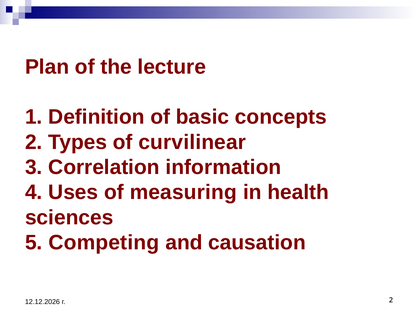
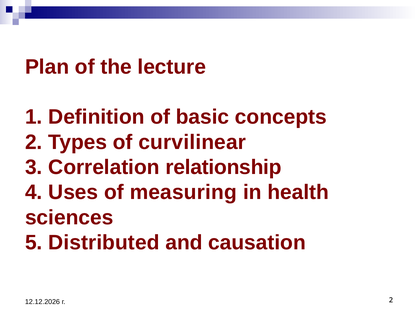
information: information -> relationship (224, 167)
Competing: Competing -> Distributed (104, 242)
